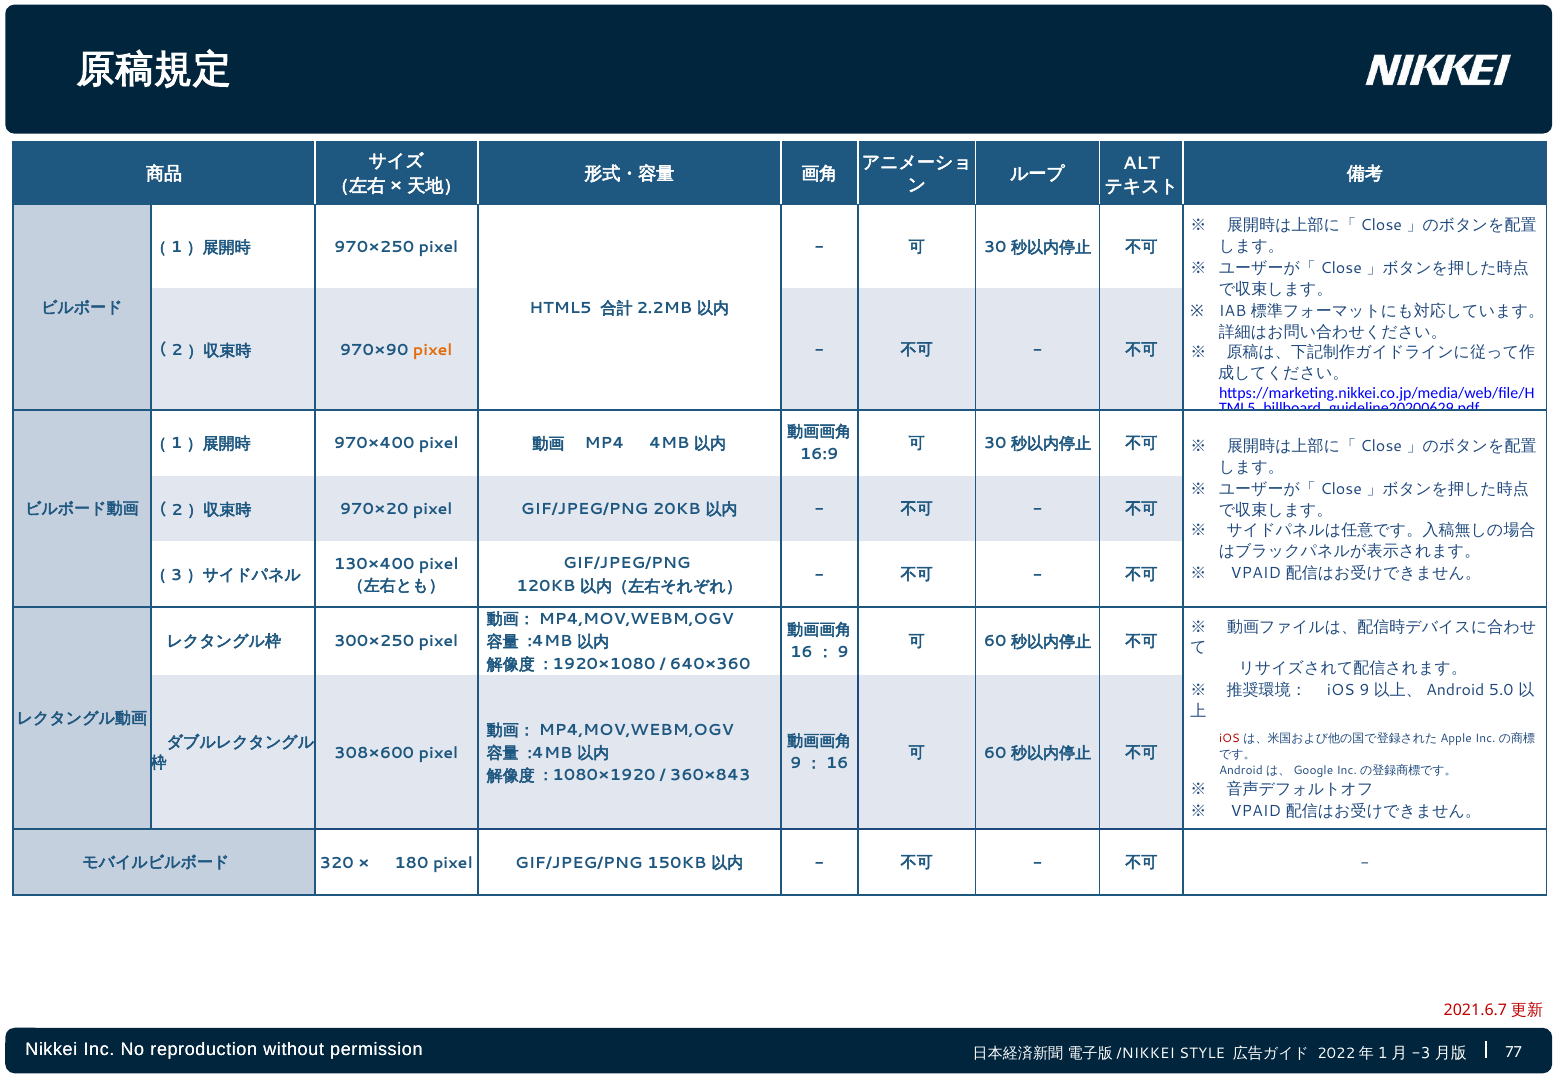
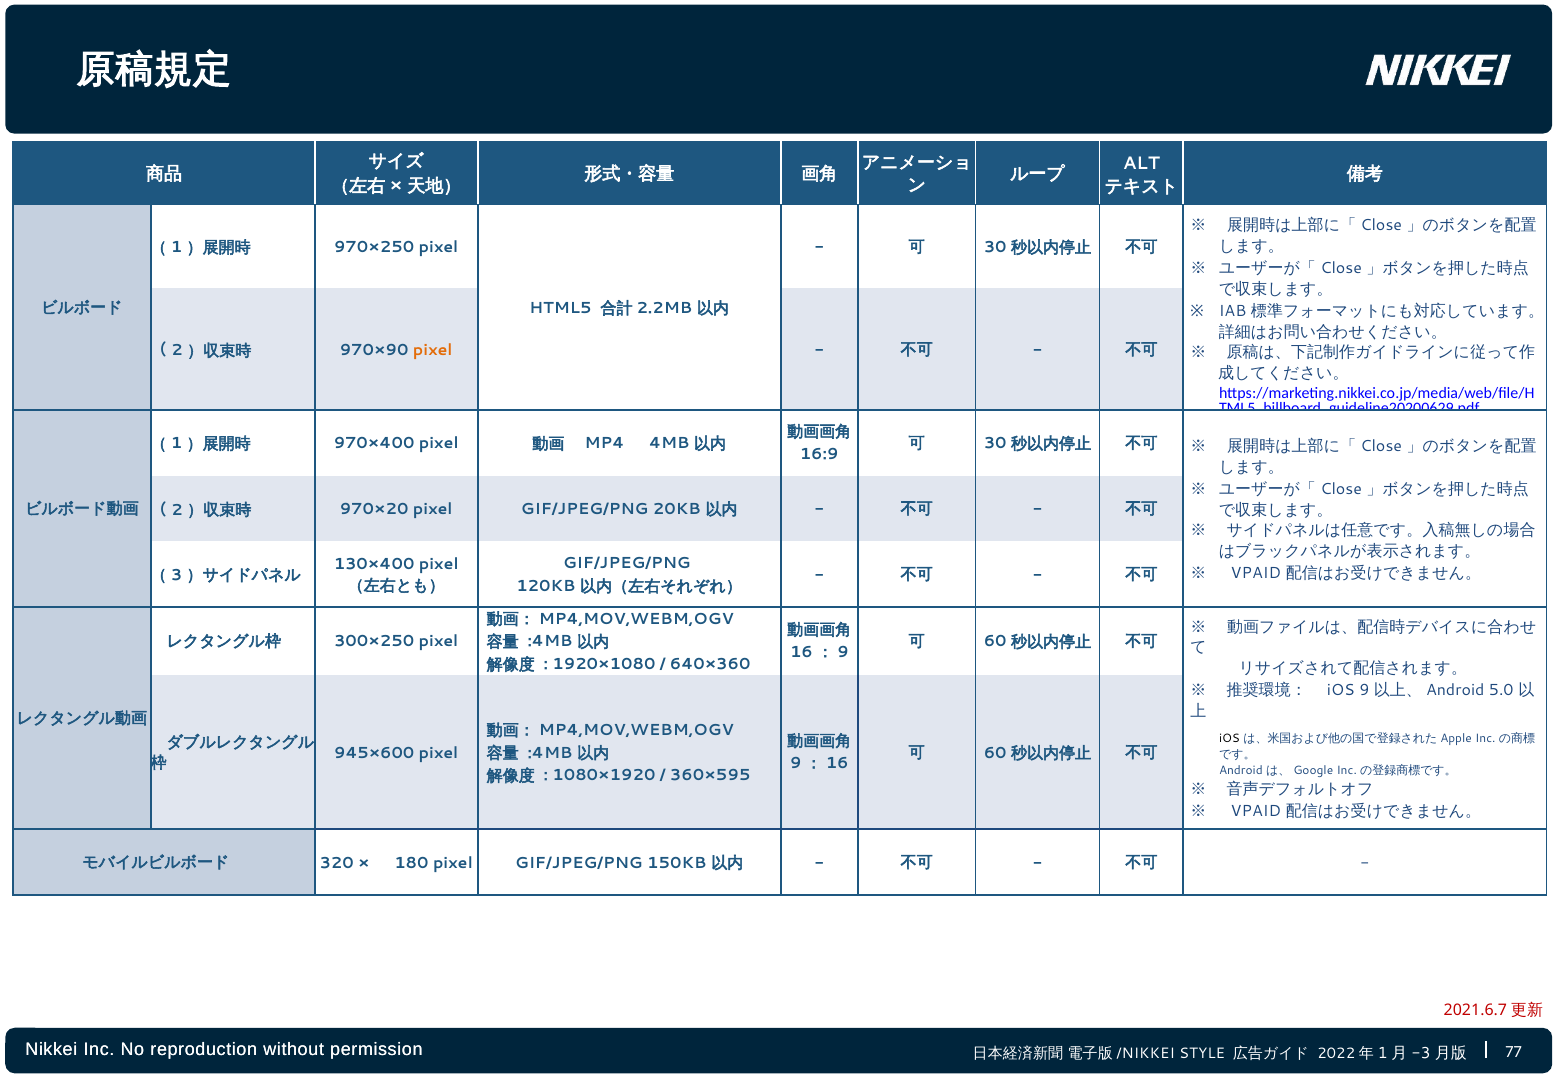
iOS colour: red -> black (1229, 739)
308×600: 308×600 -> 945×600 (374, 753)
360×843: 360×843 -> 360×595 (710, 776)
